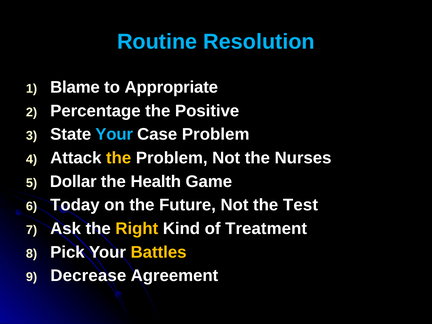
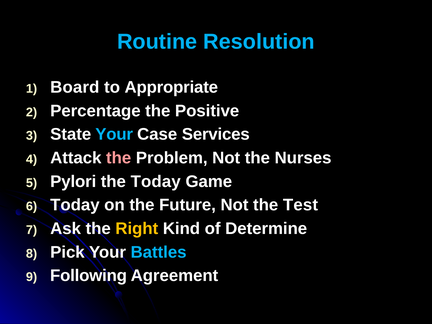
Blame: Blame -> Board (75, 87)
Case Problem: Problem -> Services (216, 134)
the colour: yellow -> pink (119, 158)
Dollar: Dollar -> Pylori (73, 182)
the Health: Health -> Today (156, 182)
Treatment: Treatment -> Determine (266, 229)
Battles colour: yellow -> light blue (159, 252)
Decrease: Decrease -> Following (89, 276)
